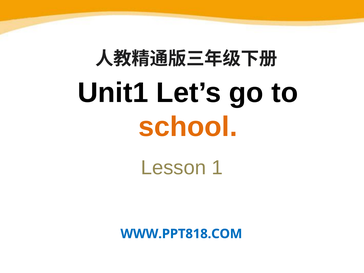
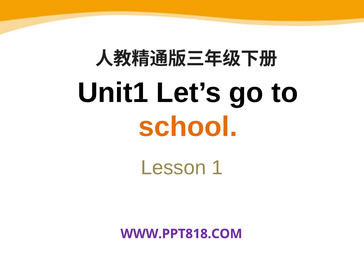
WWW.PPT818.COM colour: blue -> purple (181, 234)
